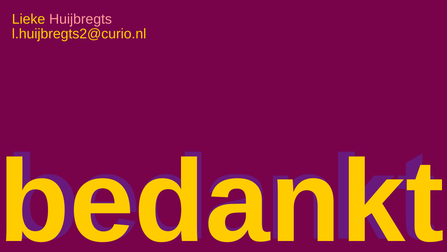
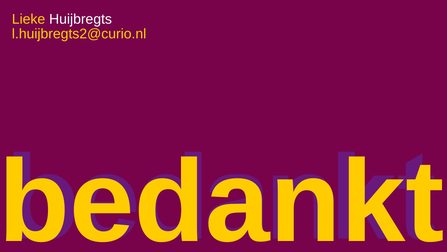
Huijbregts colour: pink -> white (81, 19)
